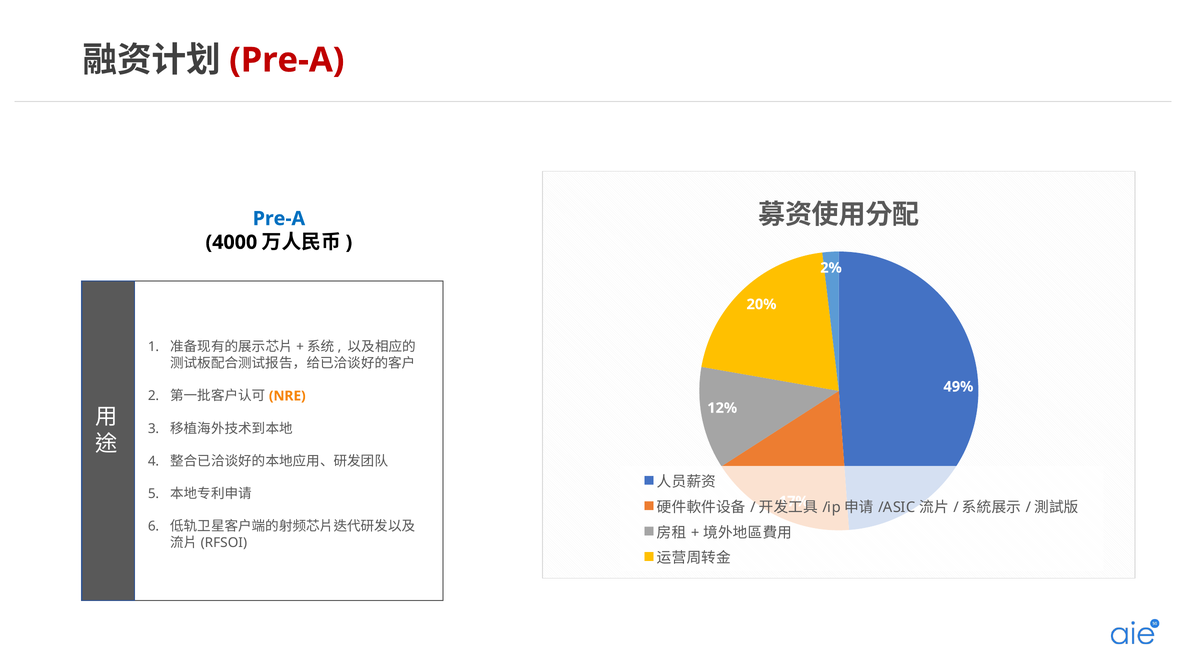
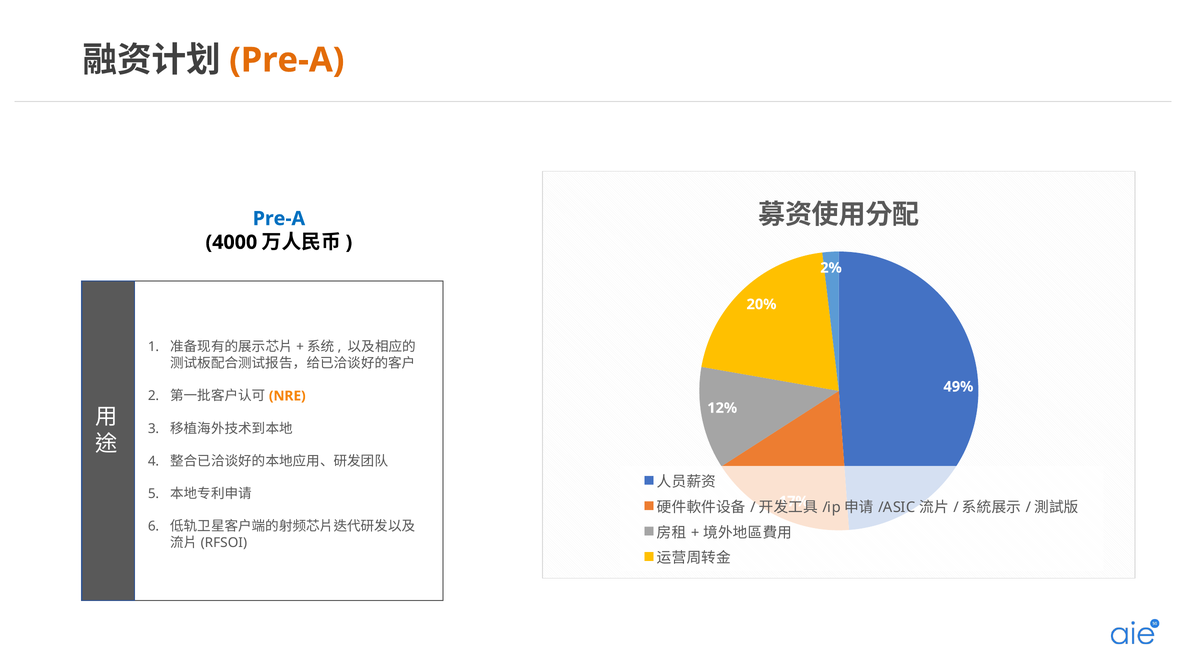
Pre-A colour: red -> orange (287, 60)
